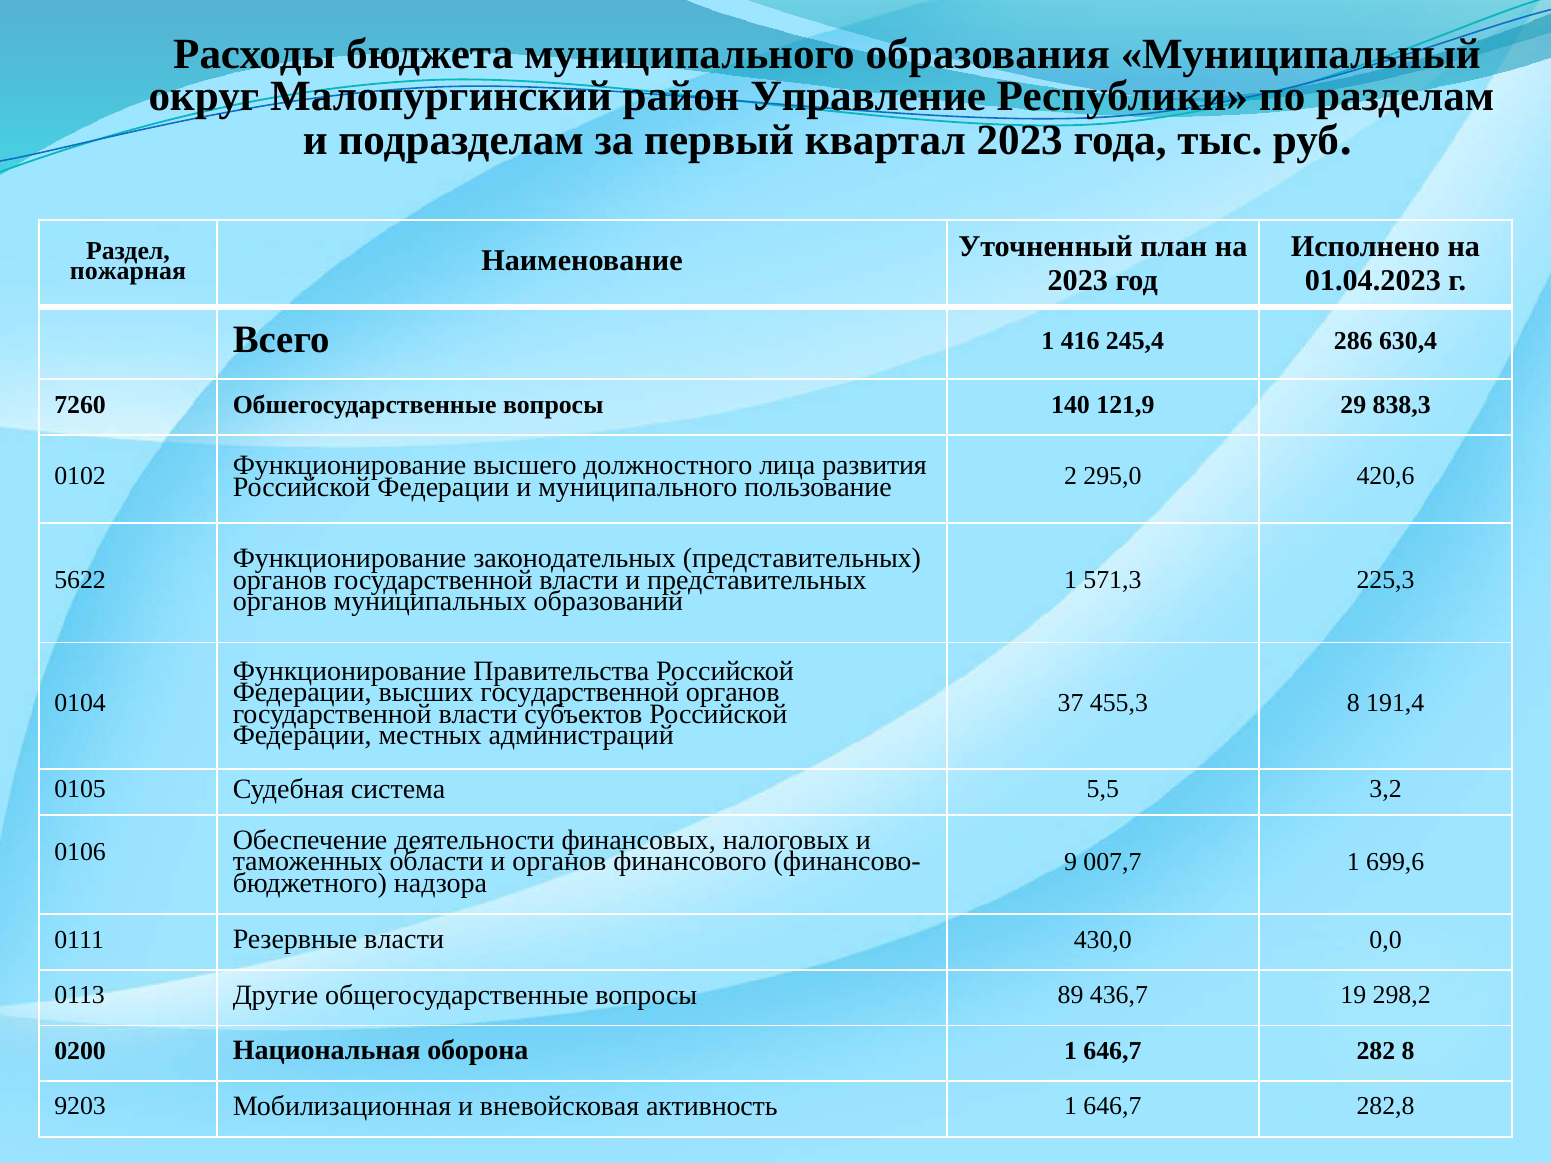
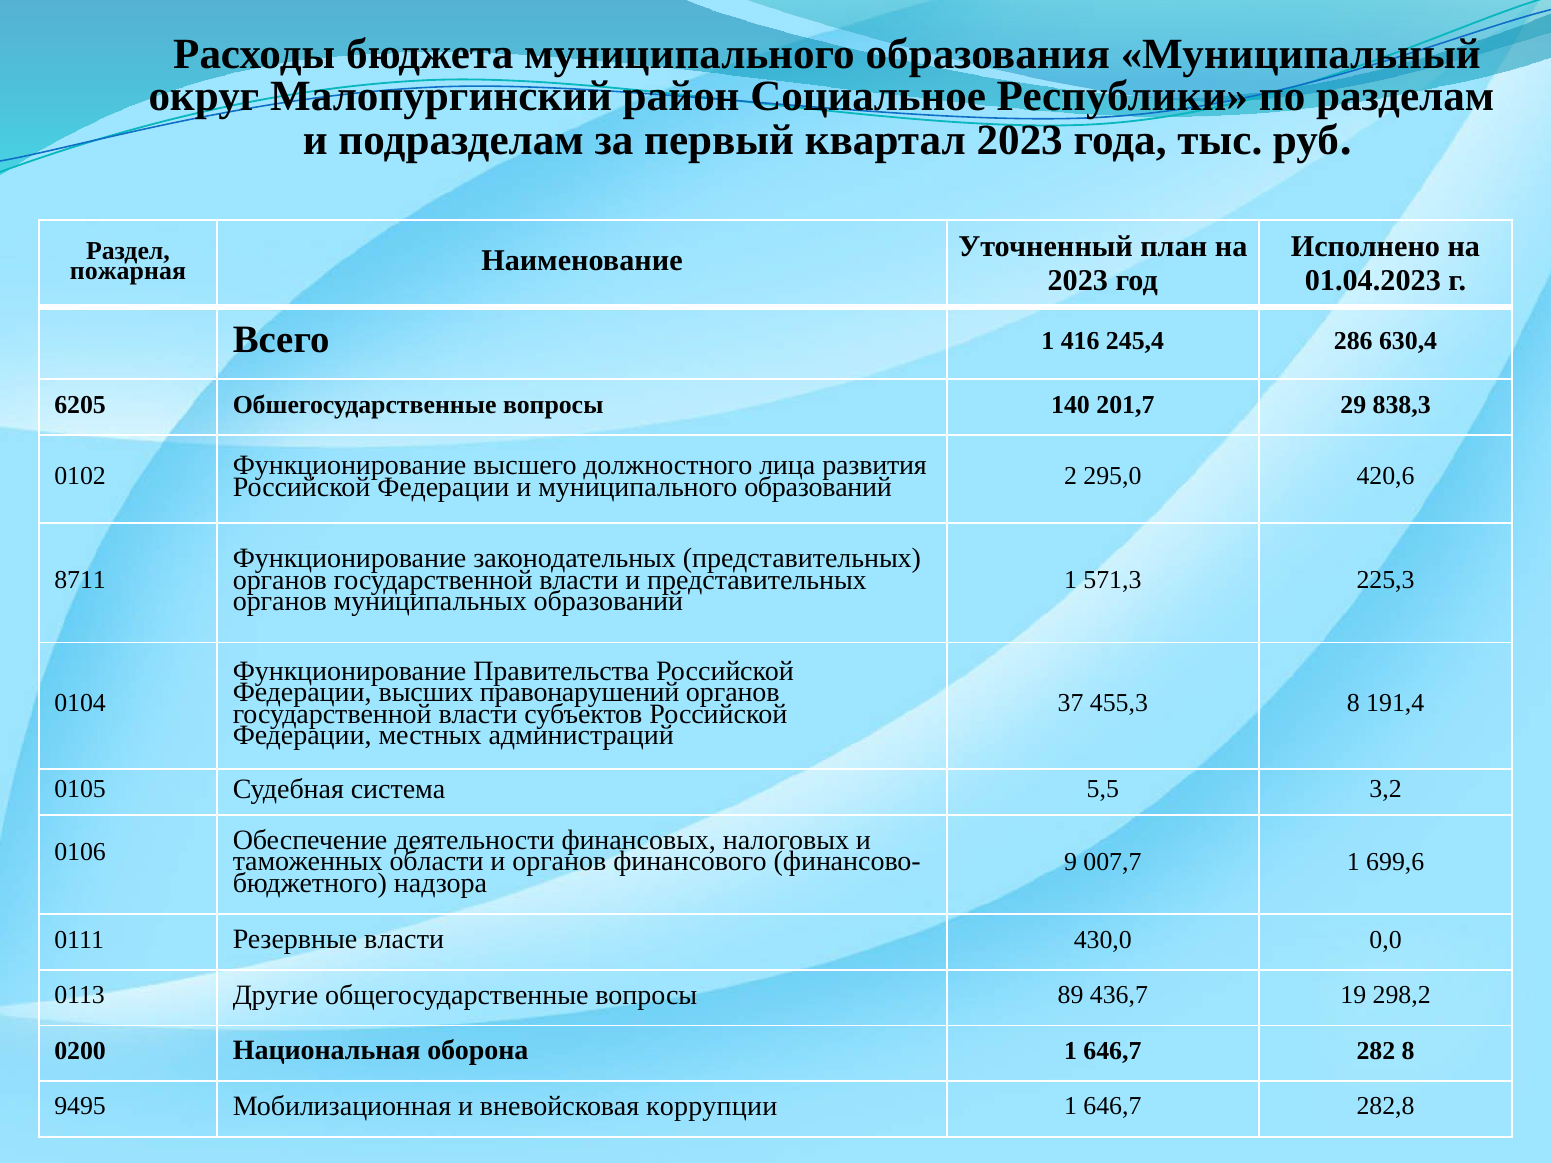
Управление: Управление -> Социальное (868, 96)
7260: 7260 -> 6205 (80, 405)
121,9: 121,9 -> 201,7 (1125, 405)
муниципального пользование: пользование -> образований (818, 487)
5622: 5622 -> 8711 (80, 580)
высших государственной: государственной -> правонарушений (580, 692)
9203: 9203 -> 9495 (80, 1107)
активность: активность -> коррупции (712, 1106)
